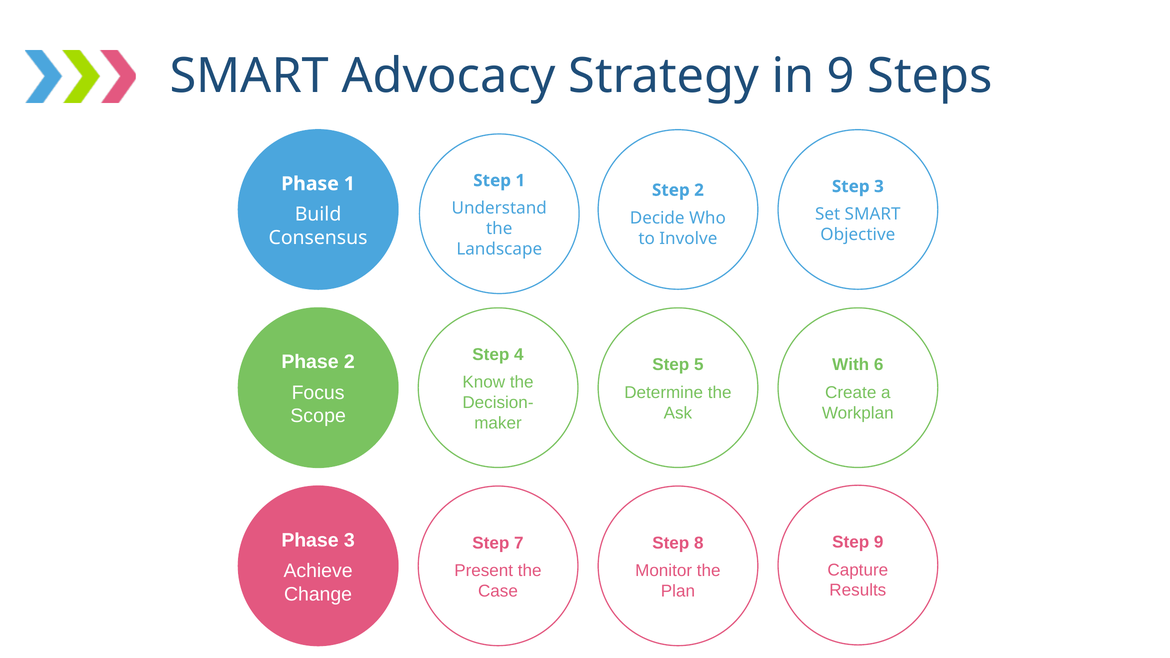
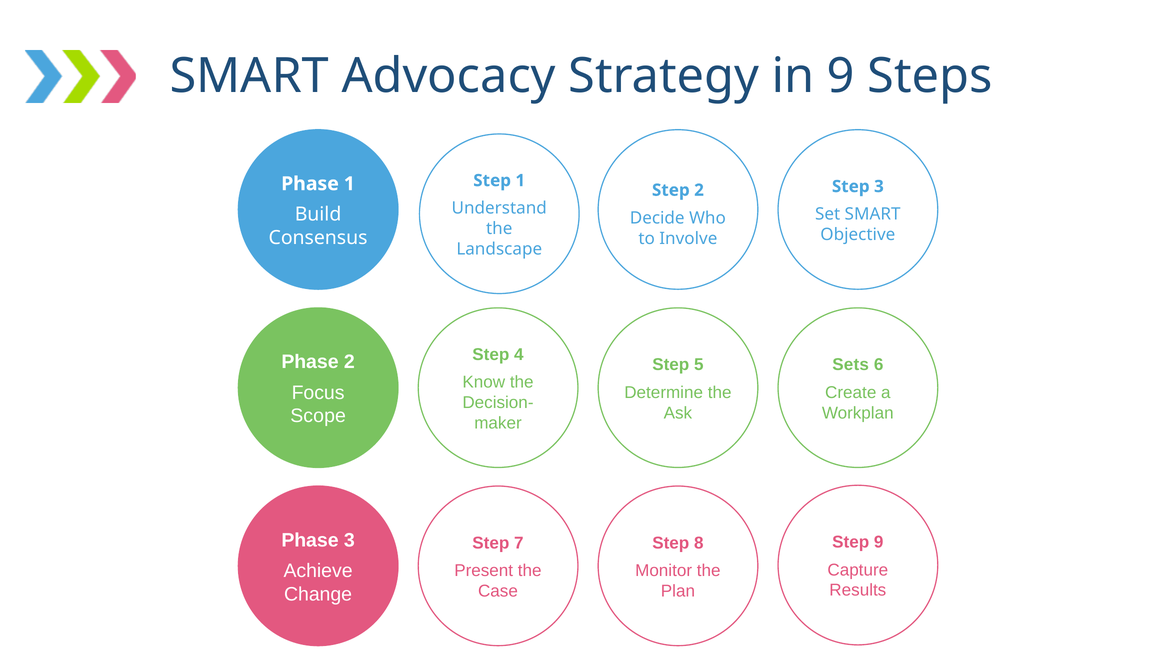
With: With -> Sets (851, 365)
